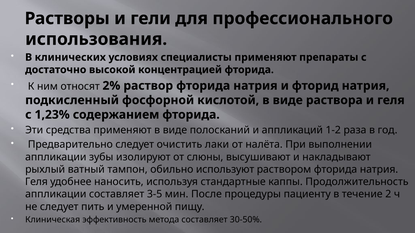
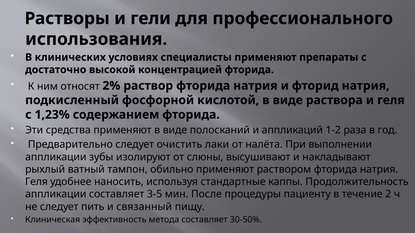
обильно используют: используют -> применяют (225, 170)
умеренной: умеренной -> связанный (144, 207)
